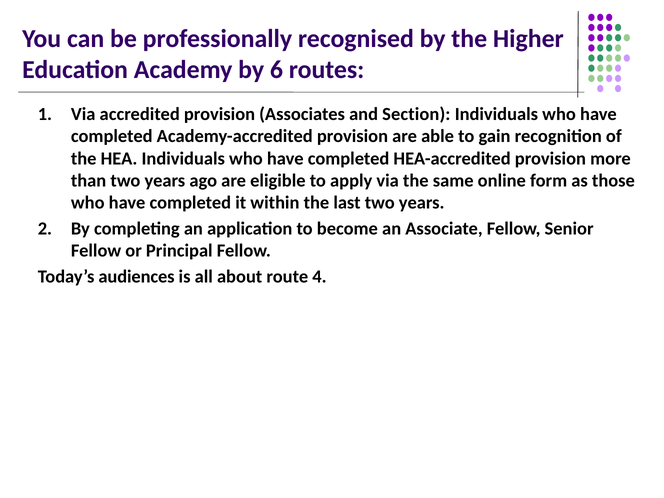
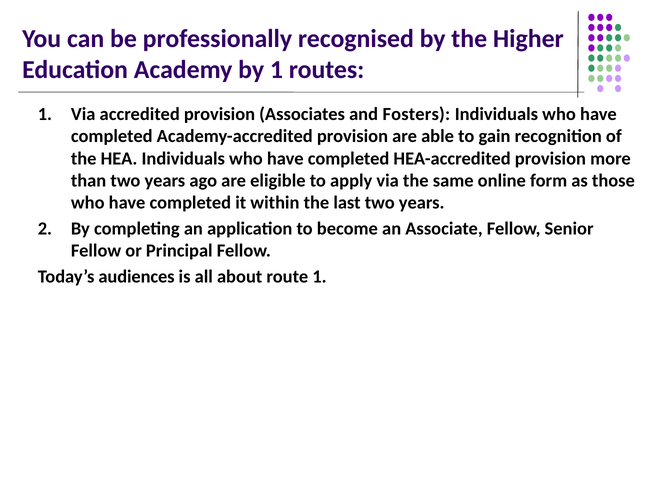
by 6: 6 -> 1 (276, 70)
Section: Section -> Fosters (416, 114)
route 4: 4 -> 1 (319, 277)
